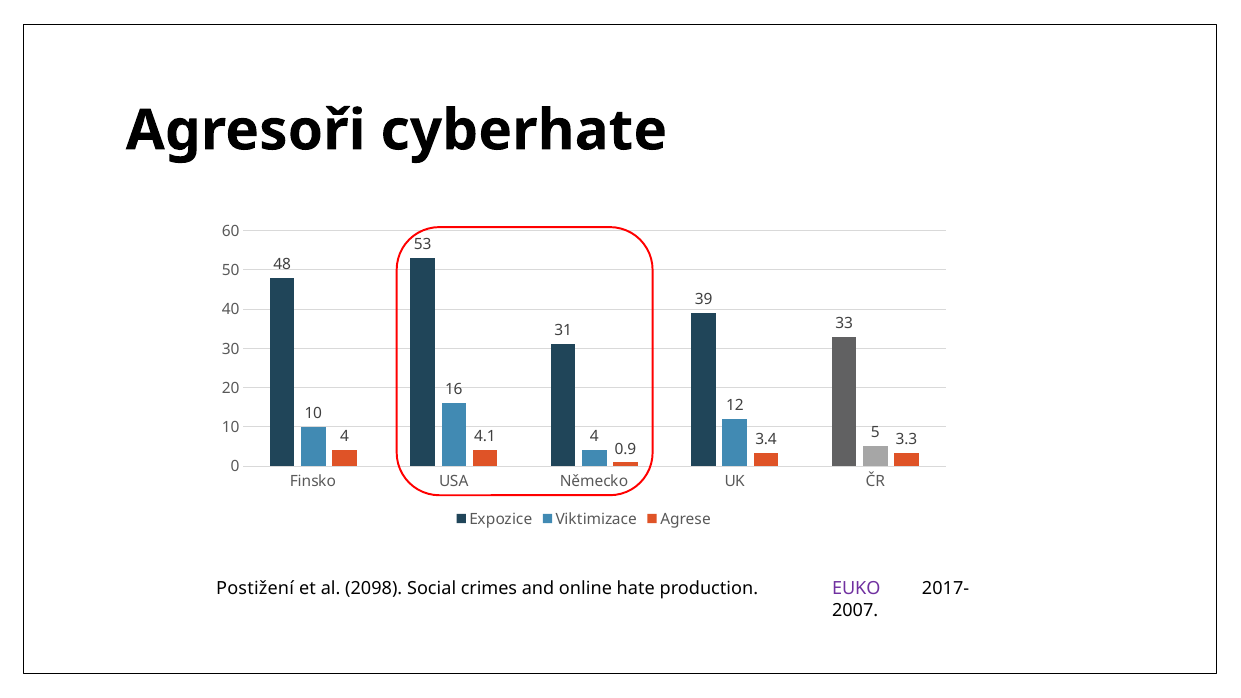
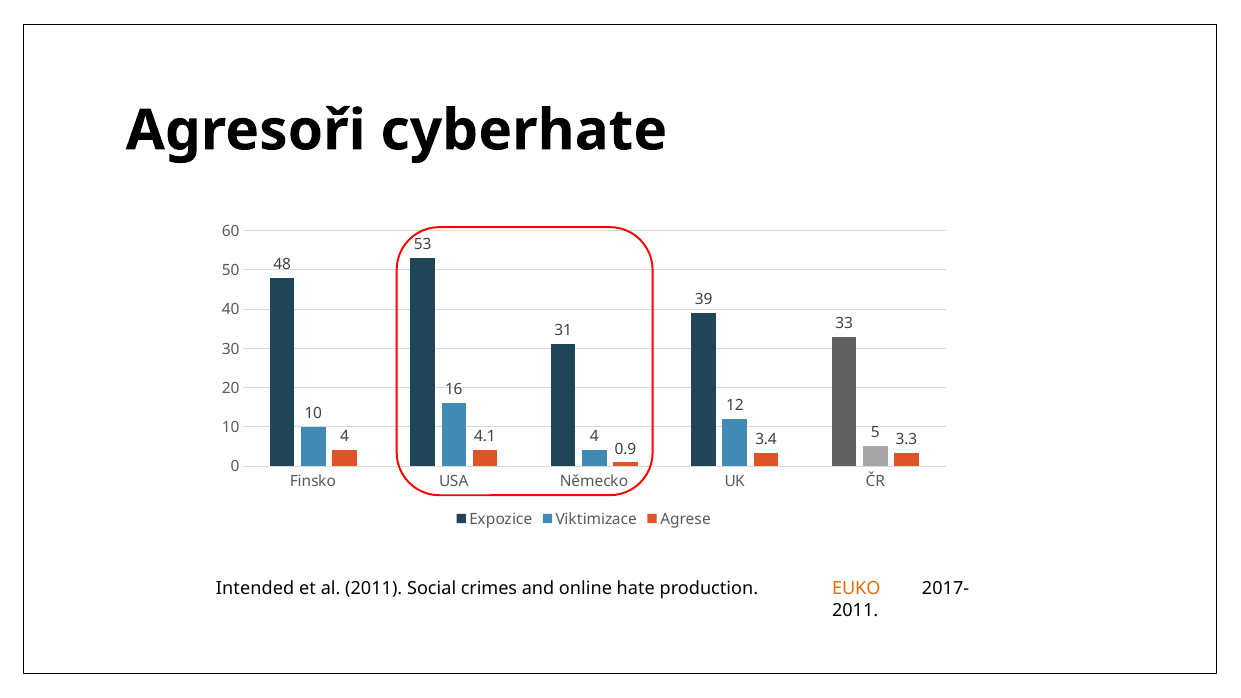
Postižení: Postižení -> Intended (255, 589)
al 2098: 2098 -> 2011 (374, 589)
EUKO colour: purple -> orange (856, 589)
2007: 2007 -> 2011 (855, 611)
